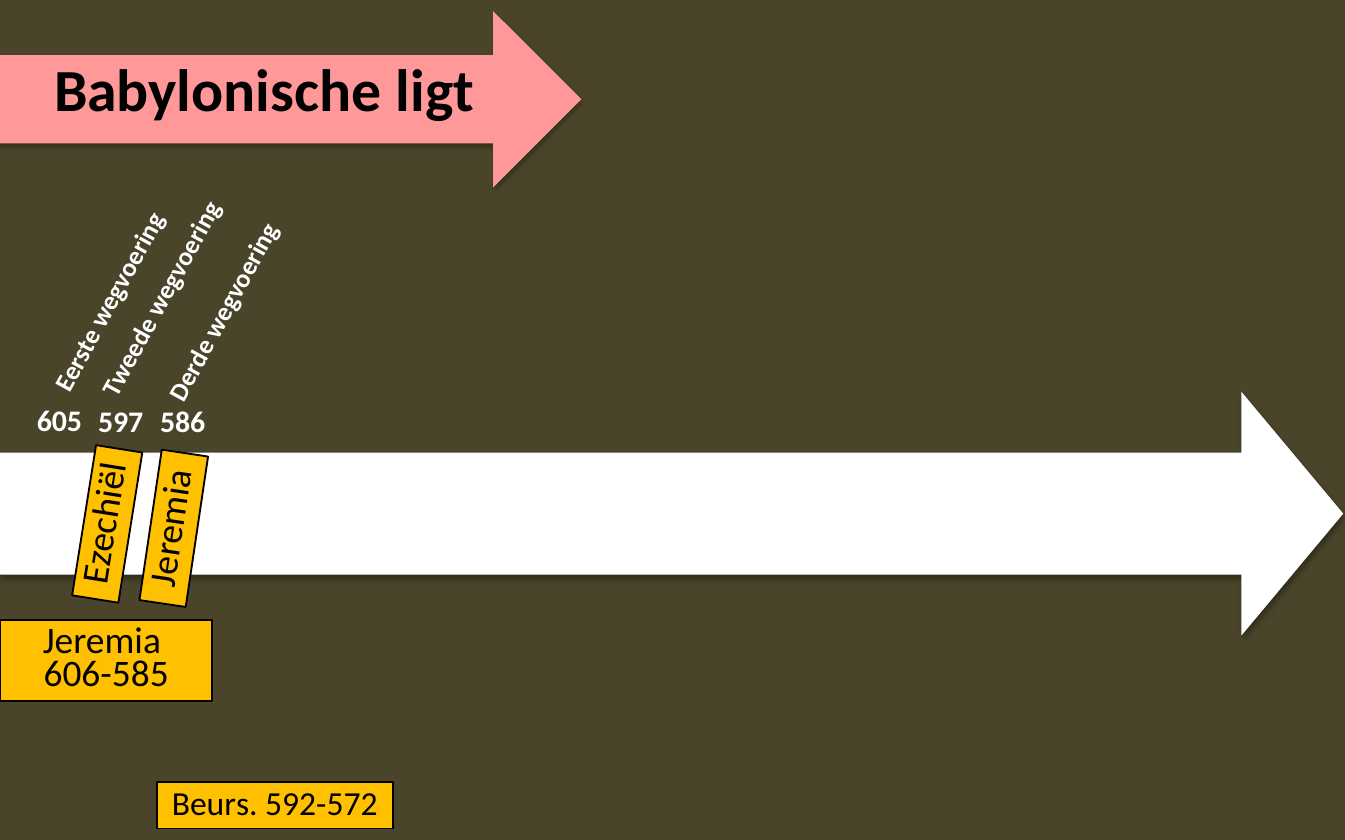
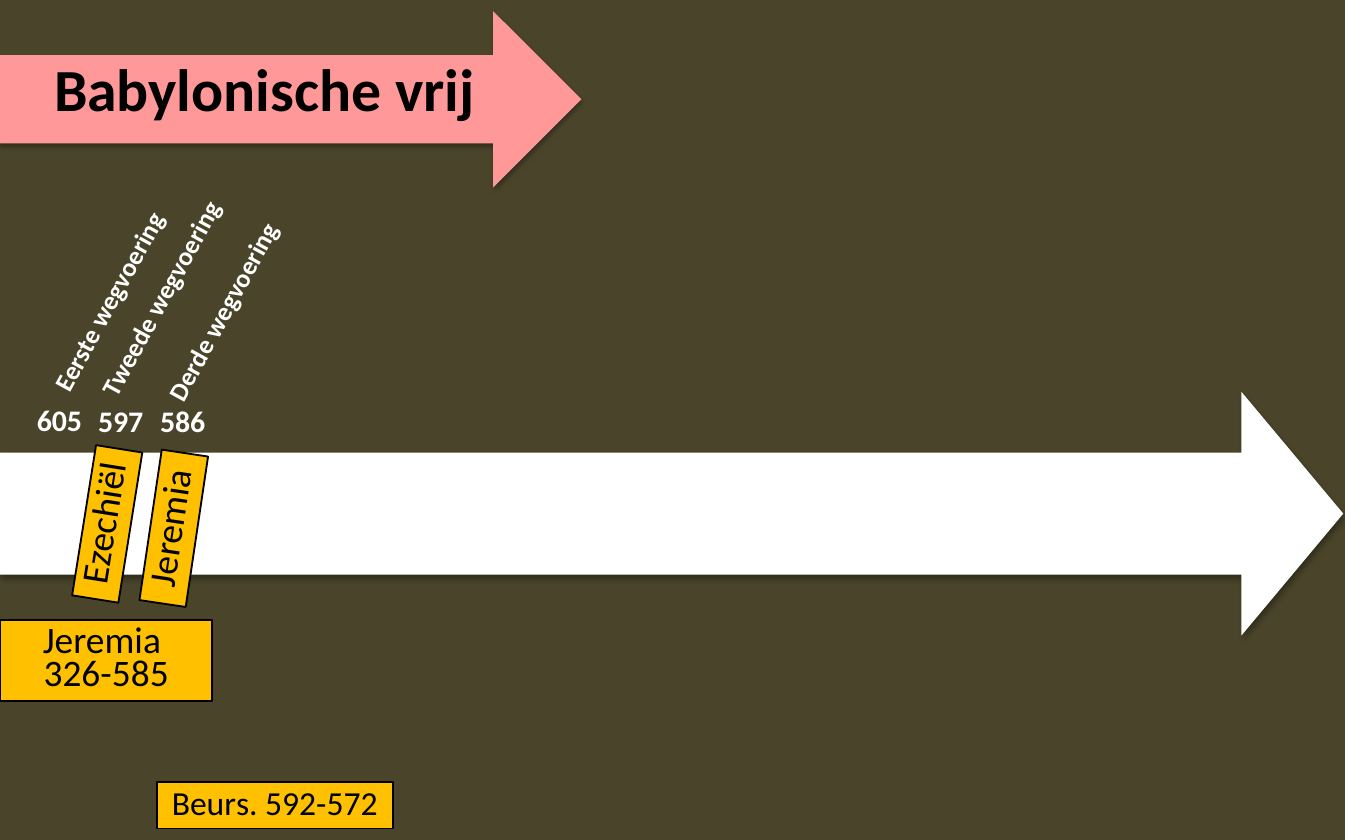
ligt: ligt -> vrij (435, 92)
606-585: 606-585 -> 326-585 (106, 675)
